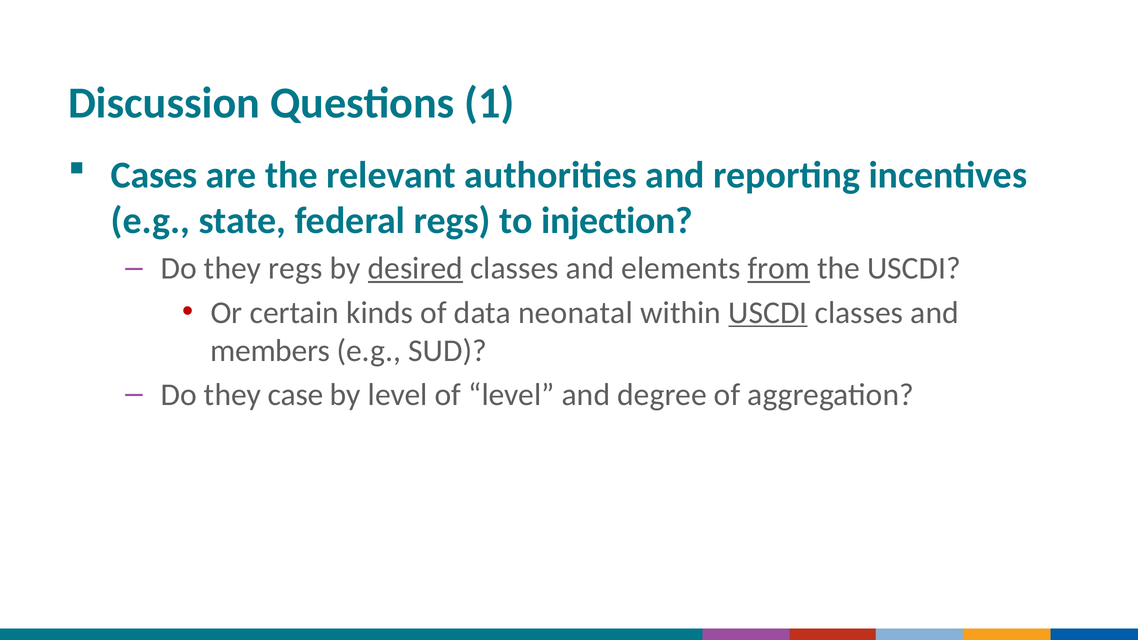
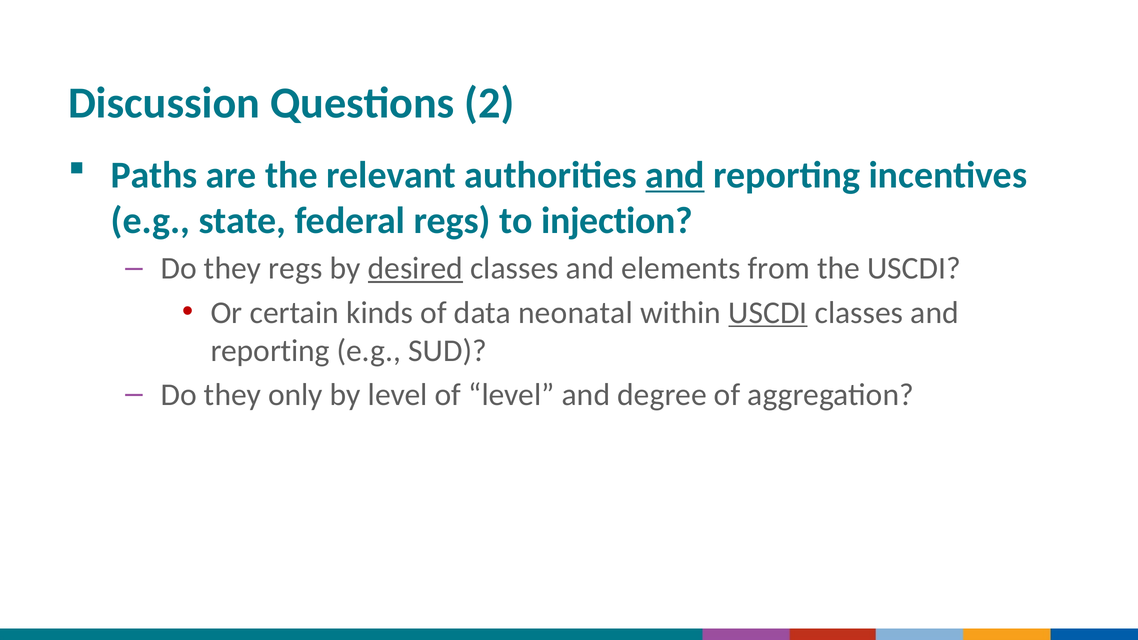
1: 1 -> 2 (489, 103)
Cases: Cases -> Paths (154, 175)
and underline: none -> present (675, 175)
from underline: present -> none (779, 268)
members: members -> reporting (270, 351)
case: case -> only (295, 395)
